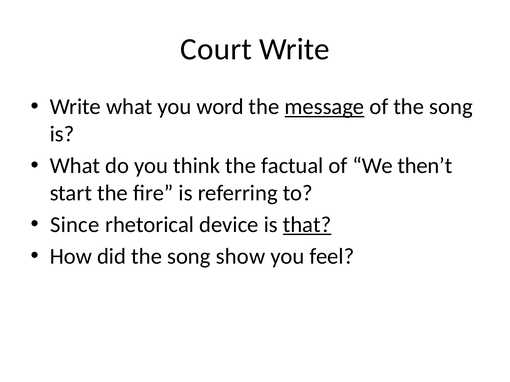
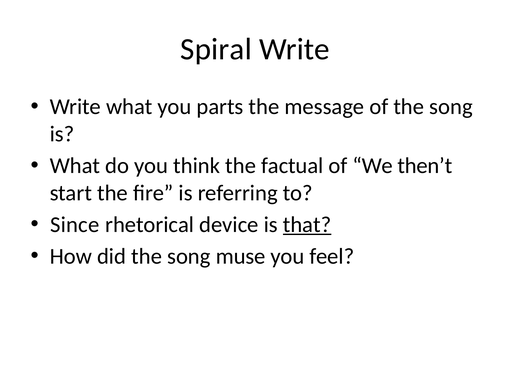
Court: Court -> Spiral (216, 49)
word: word -> parts (220, 107)
message underline: present -> none (324, 107)
show: show -> muse (241, 257)
